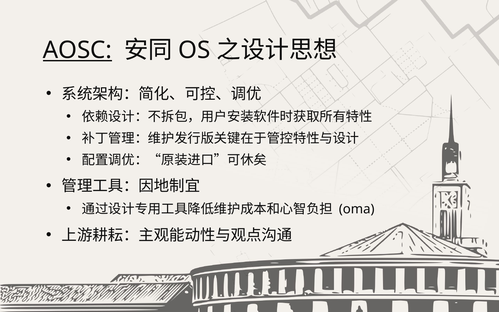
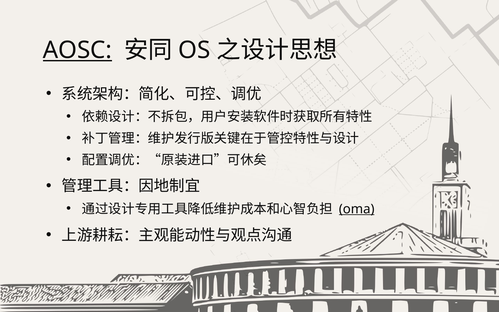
oma underline: none -> present (357, 209)
